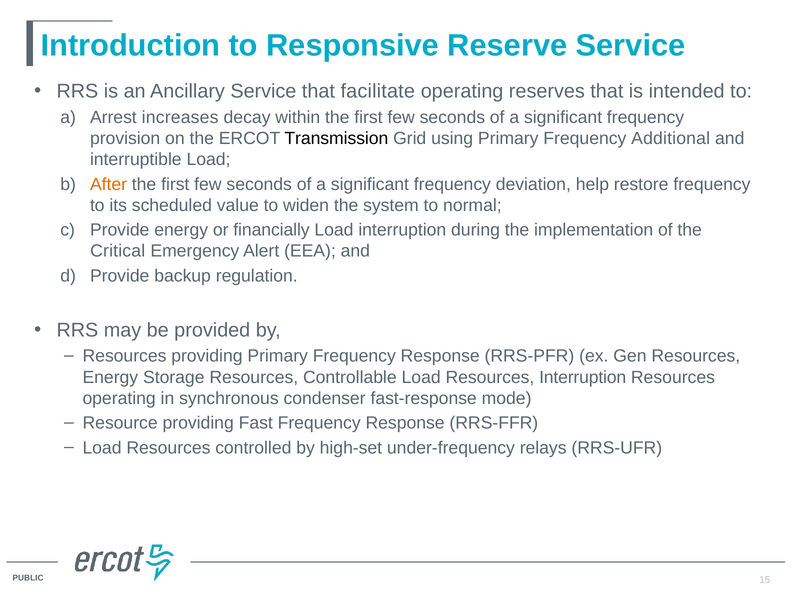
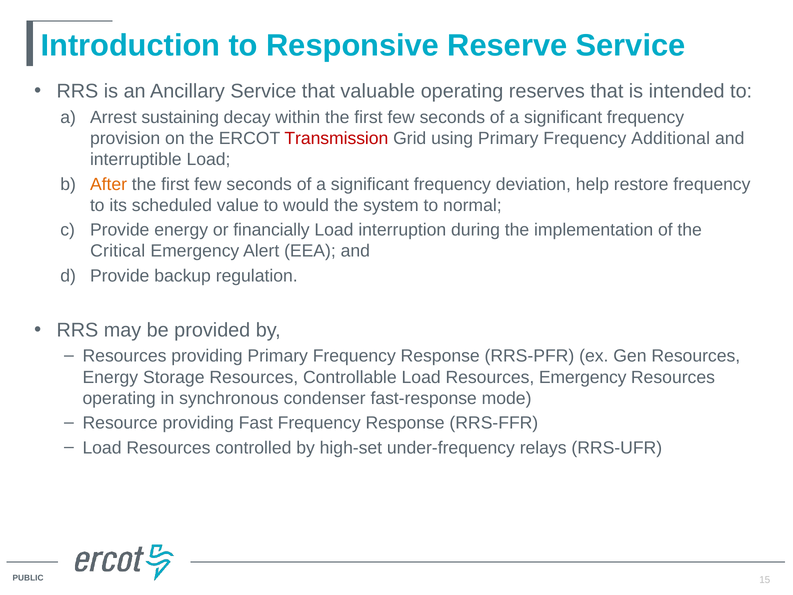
facilitate: facilitate -> valuable (378, 91)
increases: increases -> sustaining (180, 117)
Transmission colour: black -> red (336, 138)
widen: widen -> would (306, 205)
Resources Interruption: Interruption -> Emergency (583, 377)
